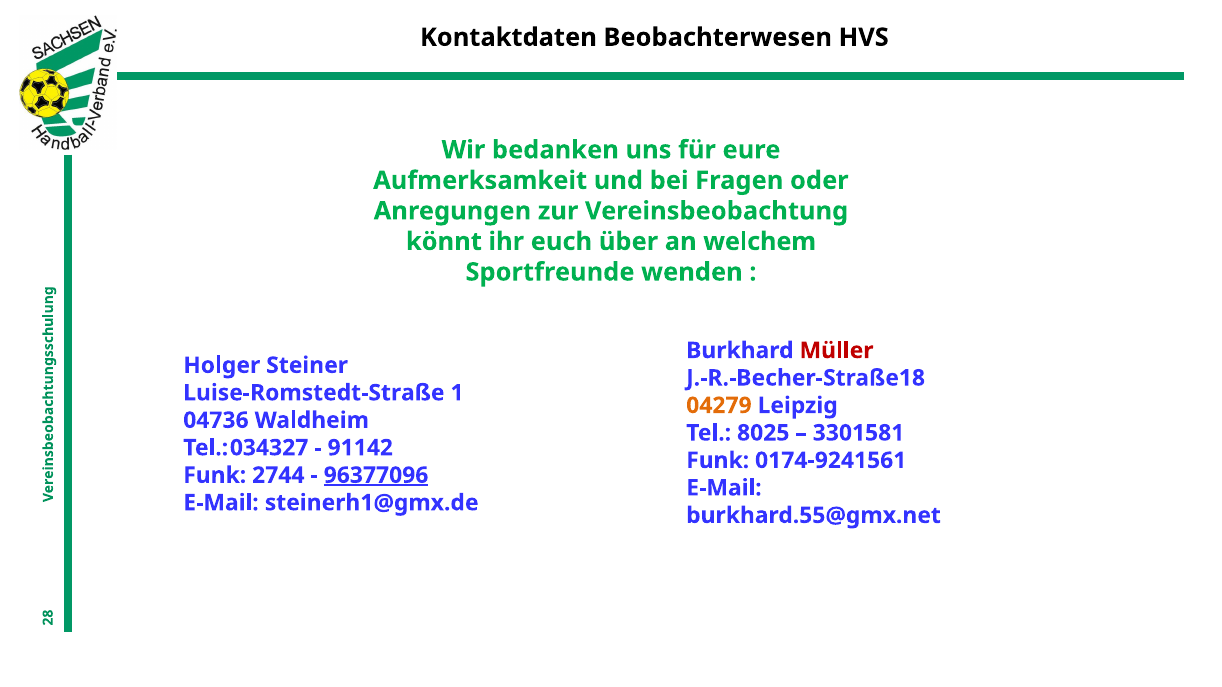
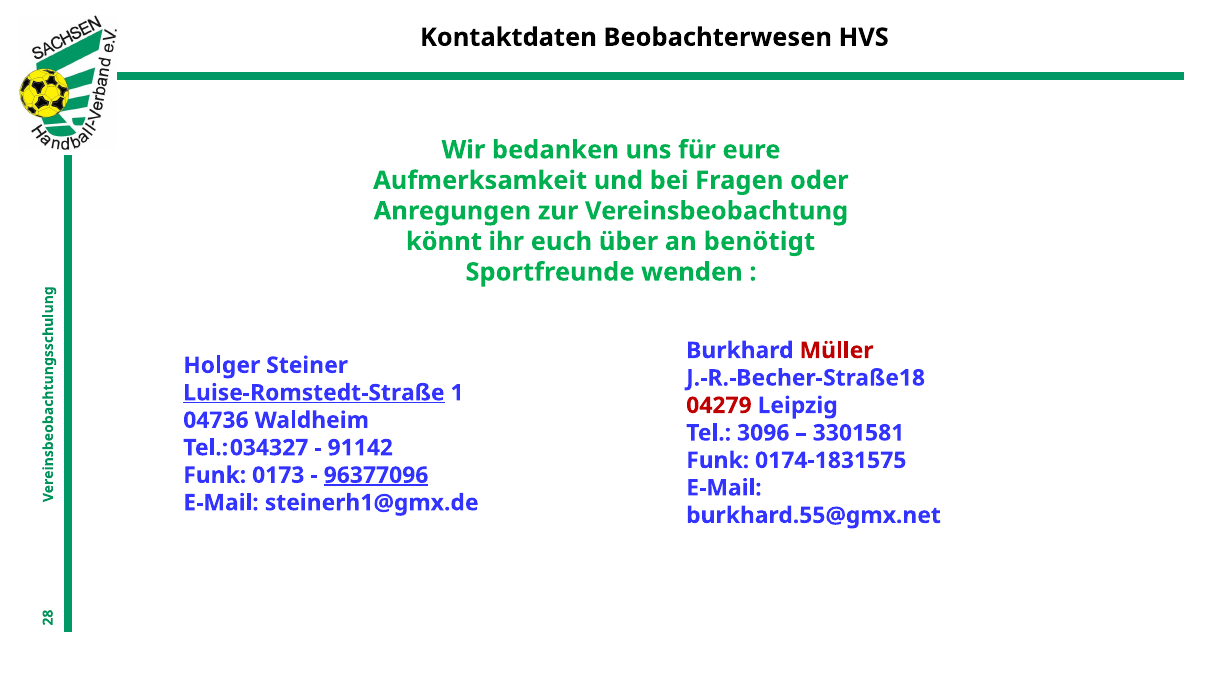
welchem: welchem -> benötigt (759, 242)
Luise-Romstedt-Straße underline: none -> present (314, 393)
04279 colour: orange -> red (719, 406)
8025: 8025 -> 3096 (763, 433)
0174-9241561: 0174-9241561 -> 0174-1831575 (831, 461)
2744: 2744 -> 0173 (278, 476)
